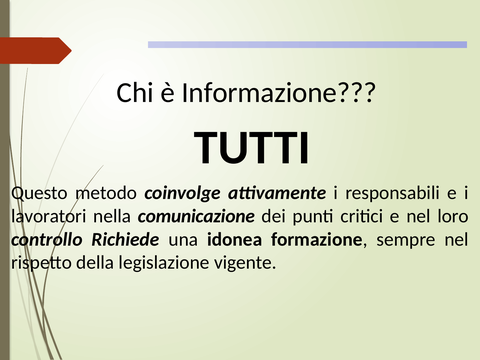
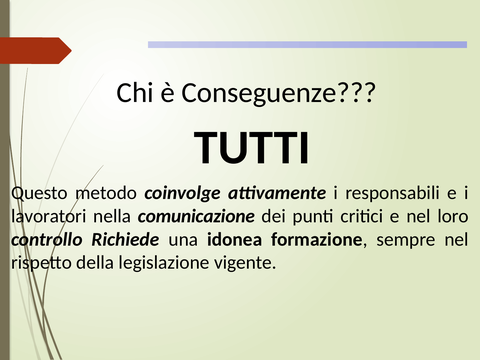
Informazione: Informazione -> Conseguenze (279, 93)
